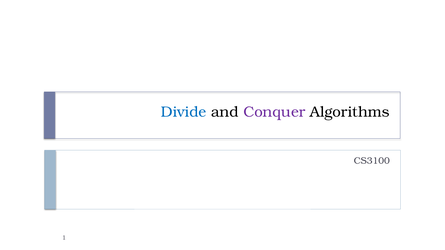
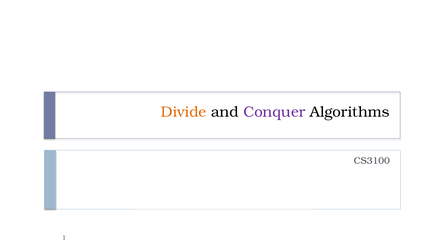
Divide colour: blue -> orange (184, 112)
